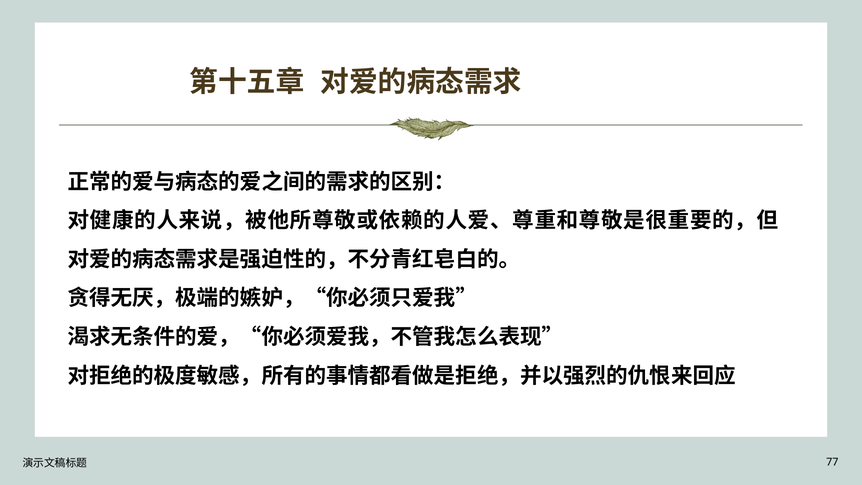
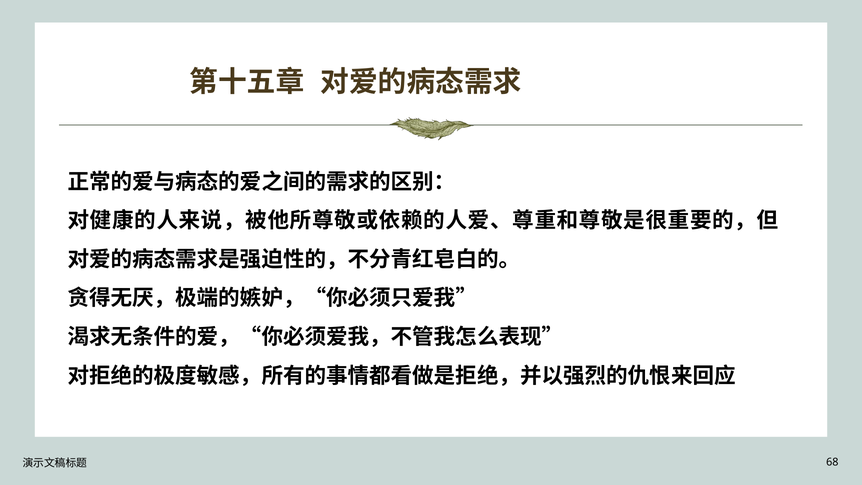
77: 77 -> 68 (832, 462)
